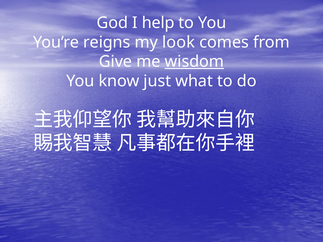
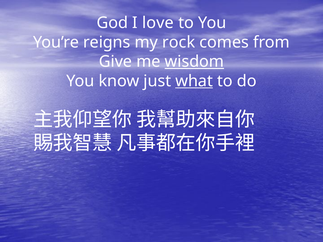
help: help -> love (158, 23)
look: look -> rock (179, 42)
what underline: none -> present (194, 81)
